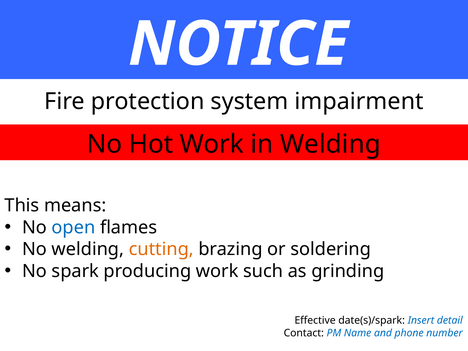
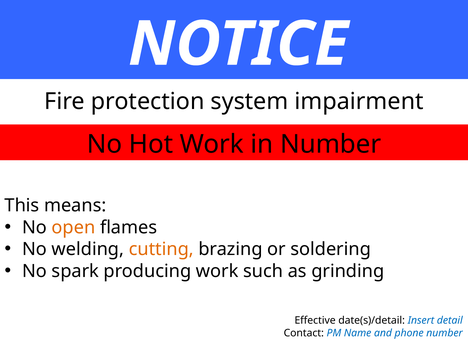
in Welding: Welding -> Number (331, 144)
open colour: blue -> orange (73, 227)
date(s)/spark: date(s)/spark -> date(s)/detail (372, 321)
